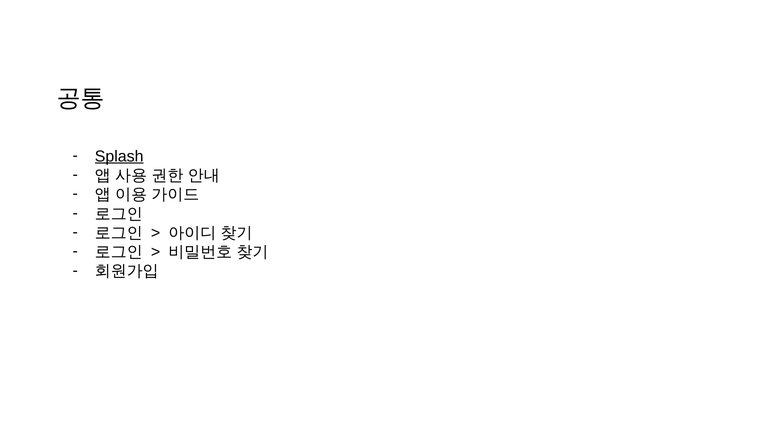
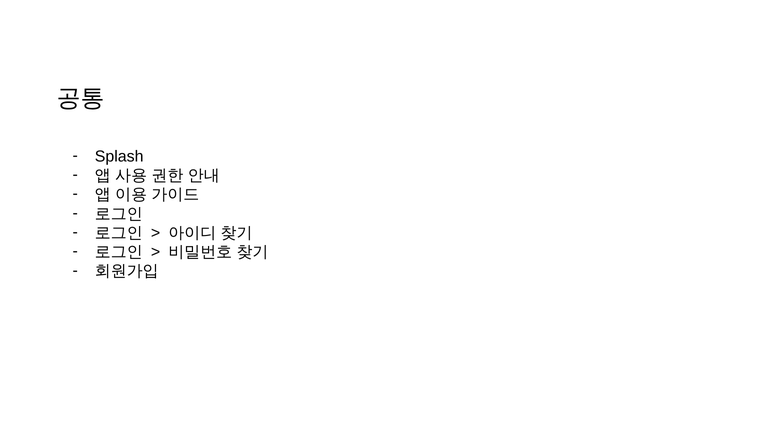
Splash underline: present -> none (119, 156)
